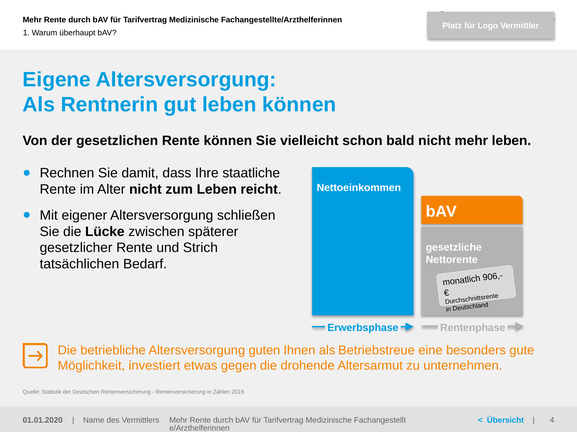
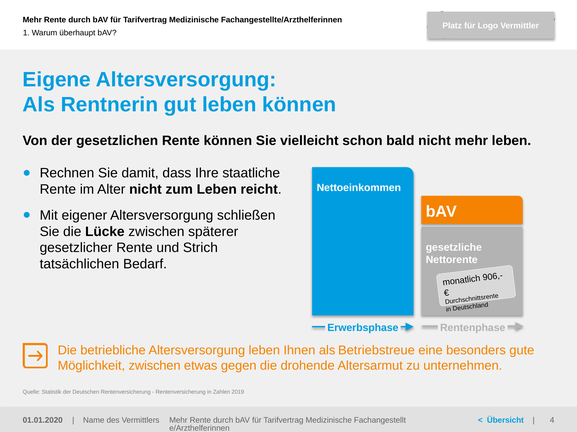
Altersversorgung guten: guten -> leben (264, 351)
Möglichkeit investiert: investiert -> zwischen (155, 366)
